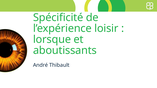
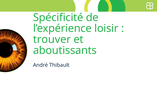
lorsque: lorsque -> trouver (52, 40)
